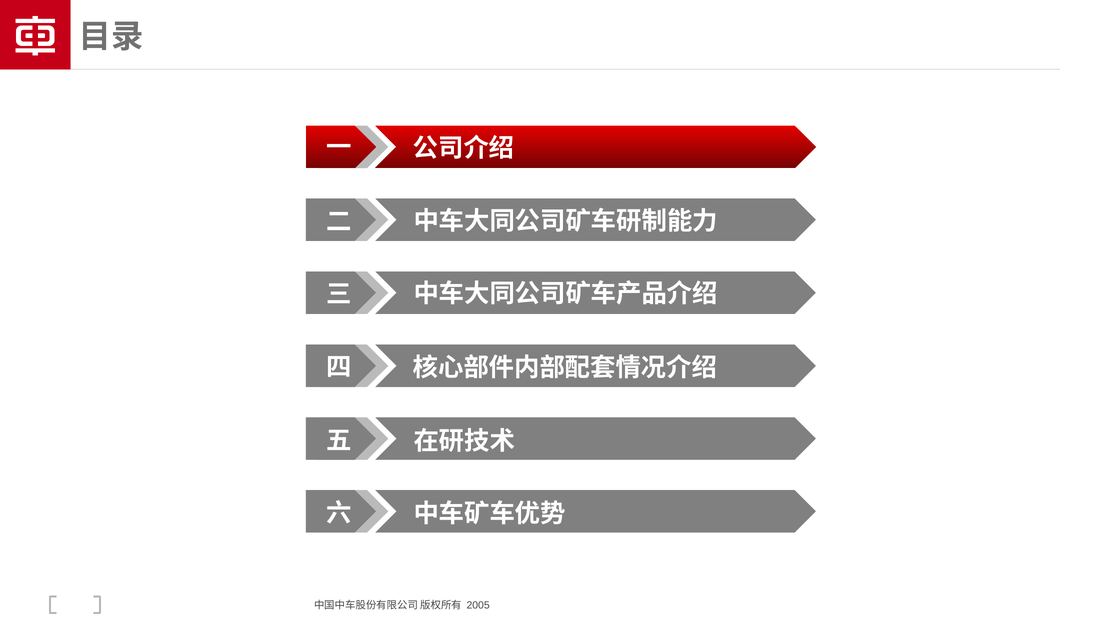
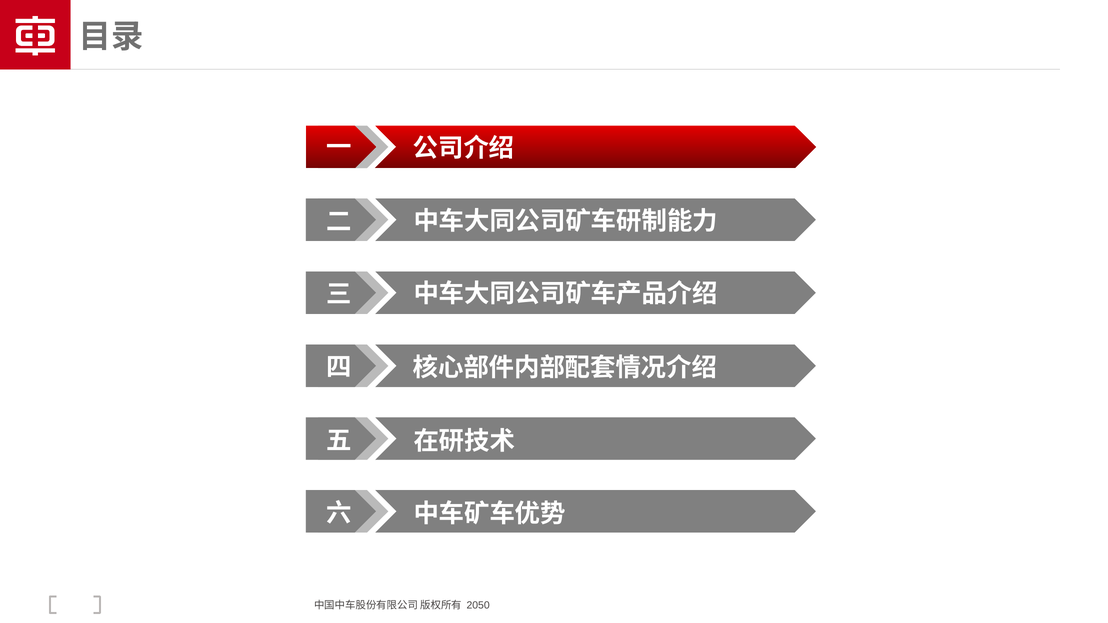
2005: 2005 -> 2050 (478, 606)
